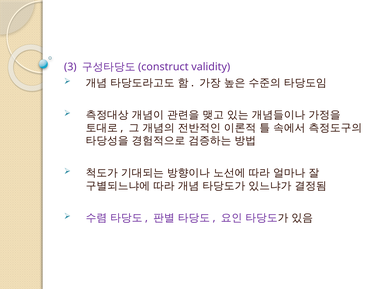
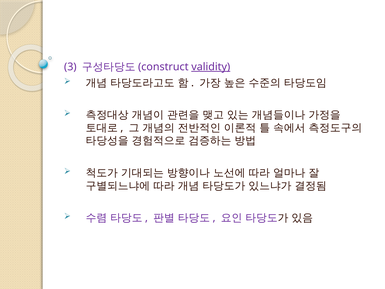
validity underline: none -> present (211, 67)
